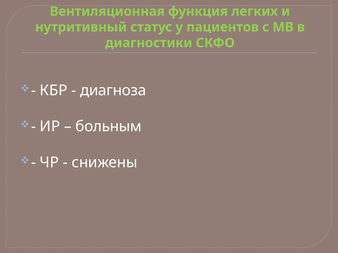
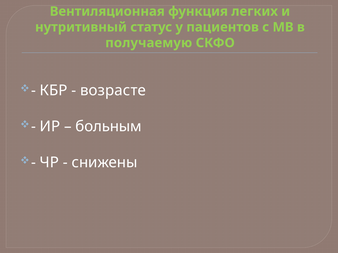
диагностики: диагностики -> получаемую (149, 43)
диагноза: диагноза -> возрасте (113, 91)
